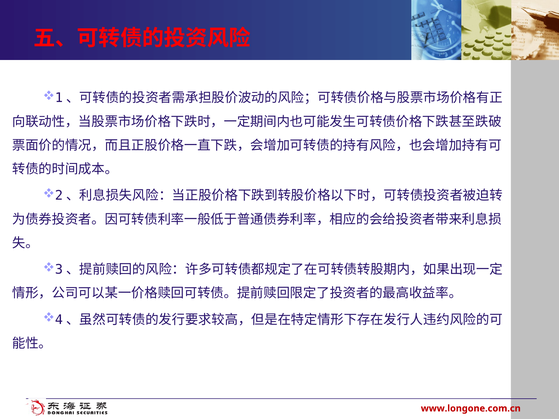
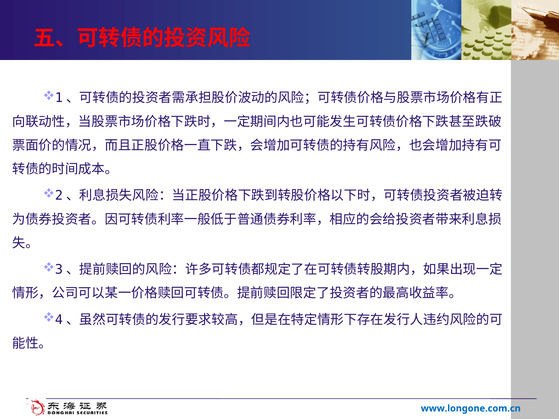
www.longone.com.cn colour: red -> blue (471, 409)
